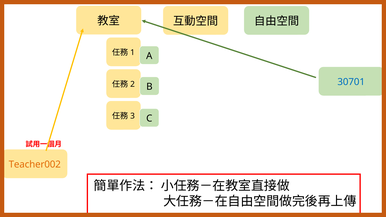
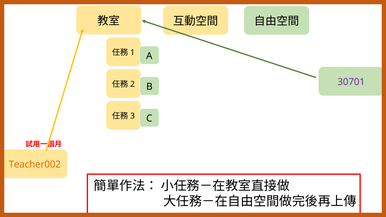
30701 colour: blue -> purple (351, 82)
